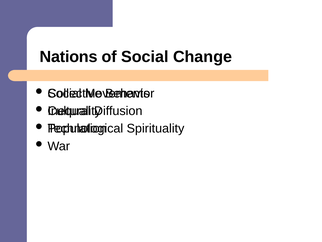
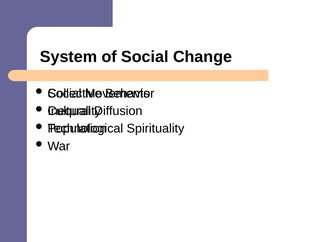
Nations: Nations -> System (68, 57)
